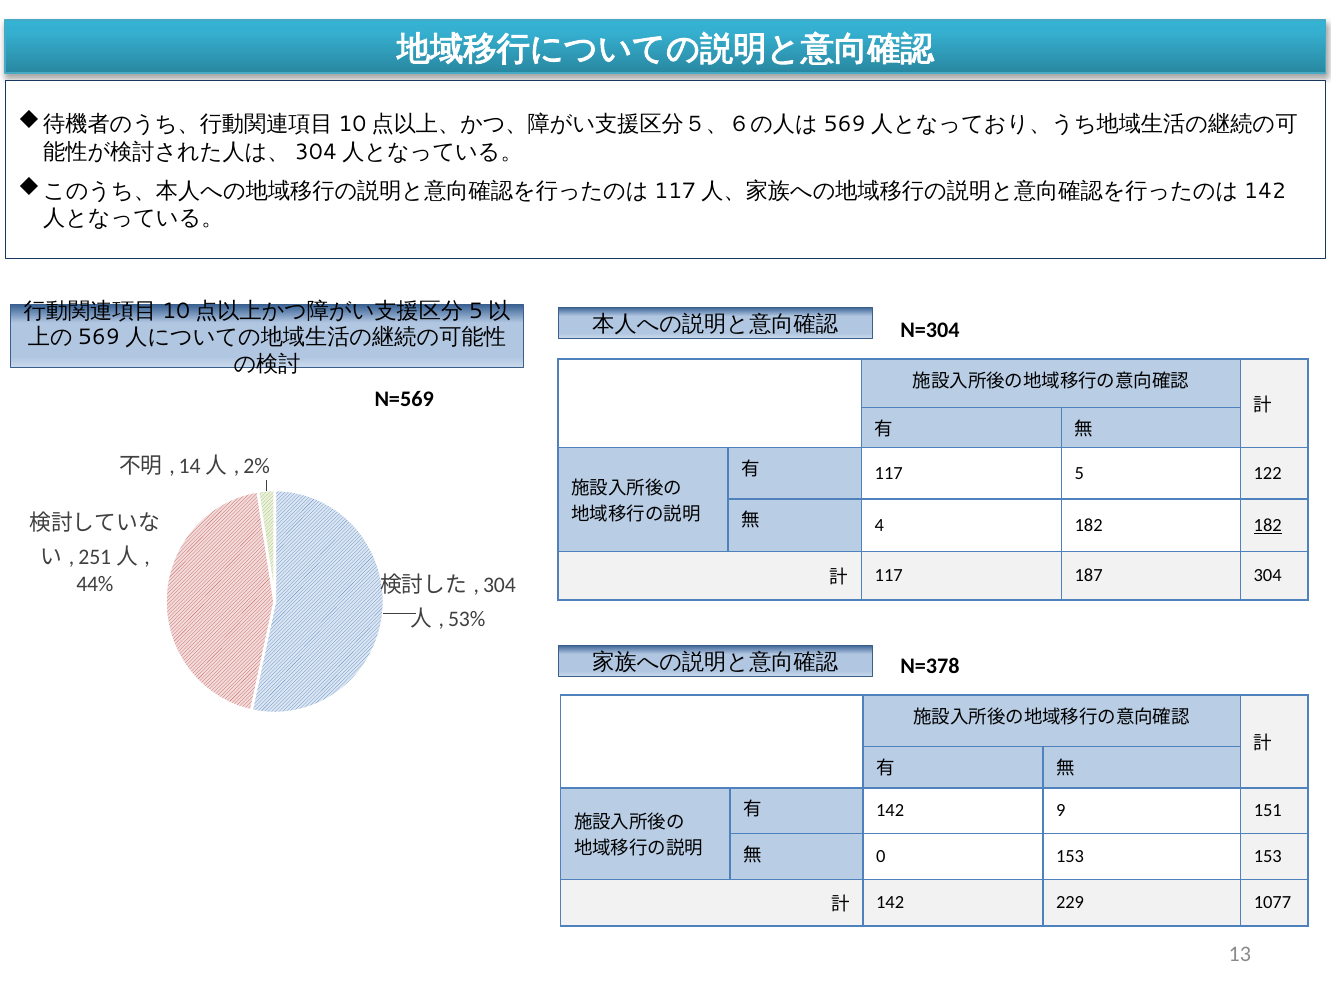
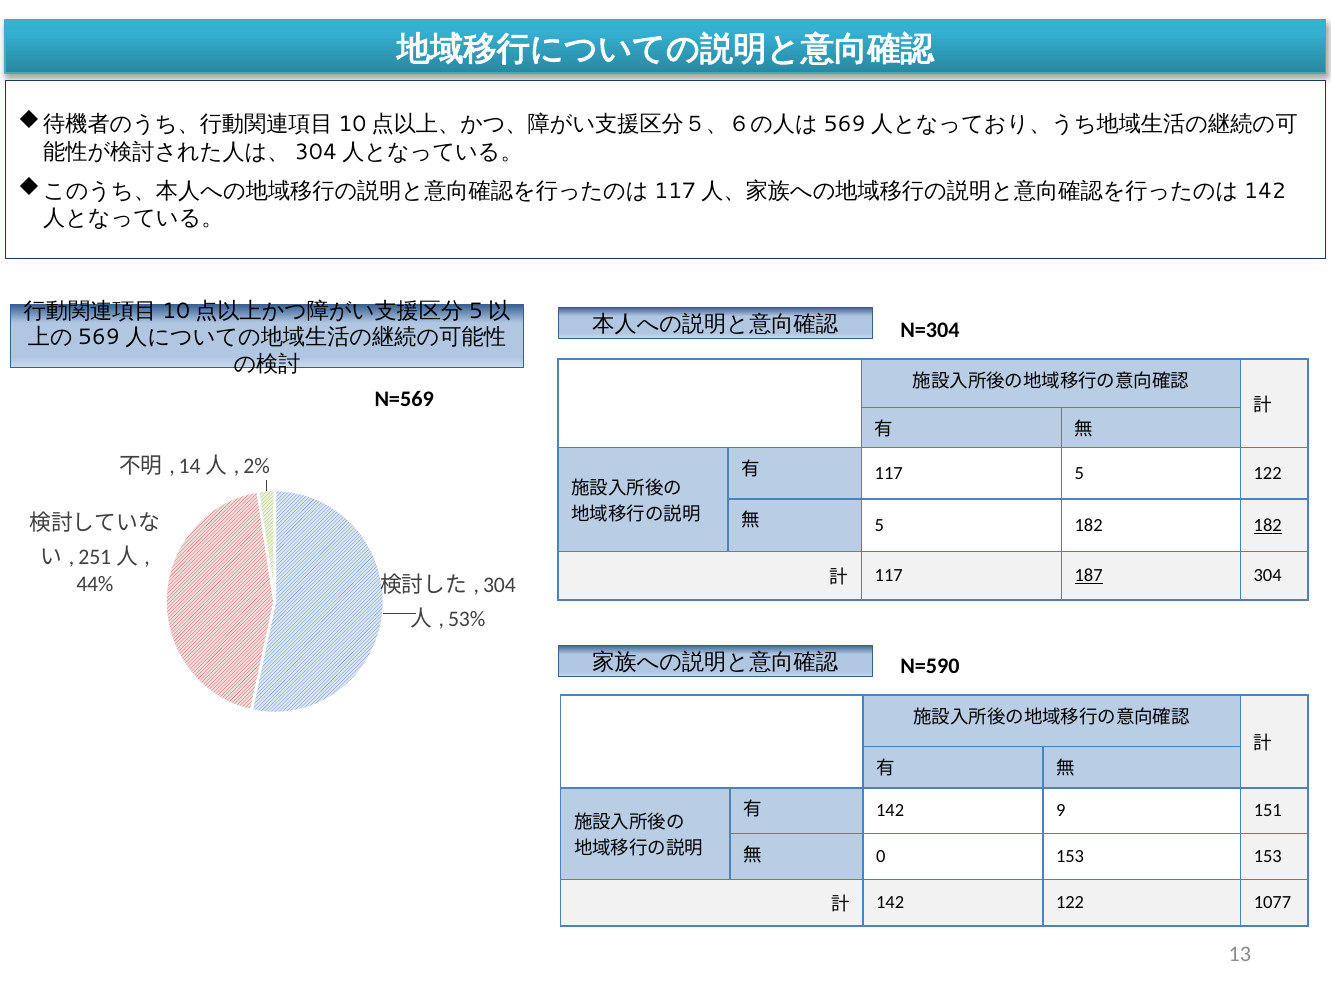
4: 4 -> 5 (879, 525)
187 underline: none -> present (1089, 575)
N=378: N=378 -> N=590 (930, 666)
142 229: 229 -> 122 (1070, 902)
